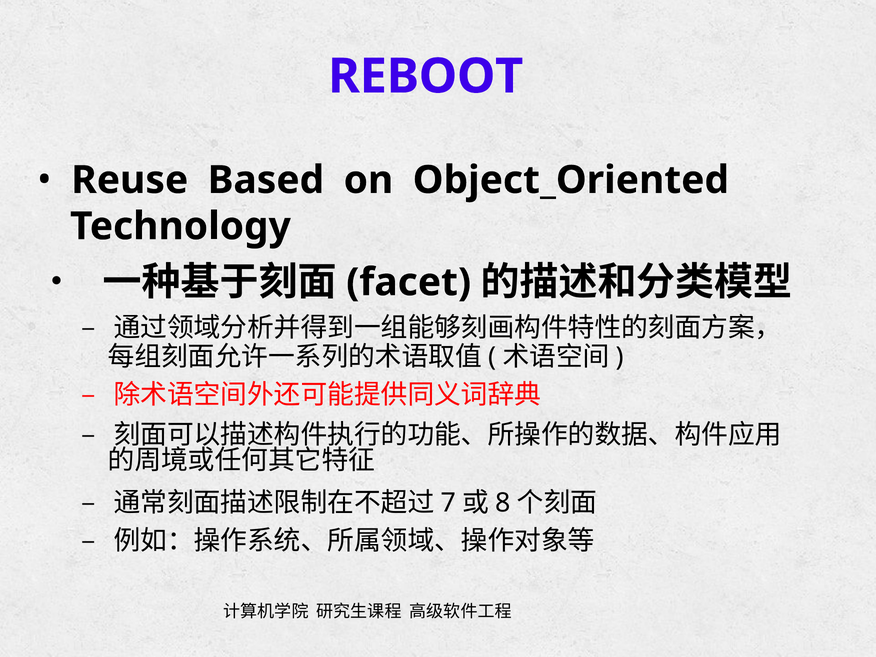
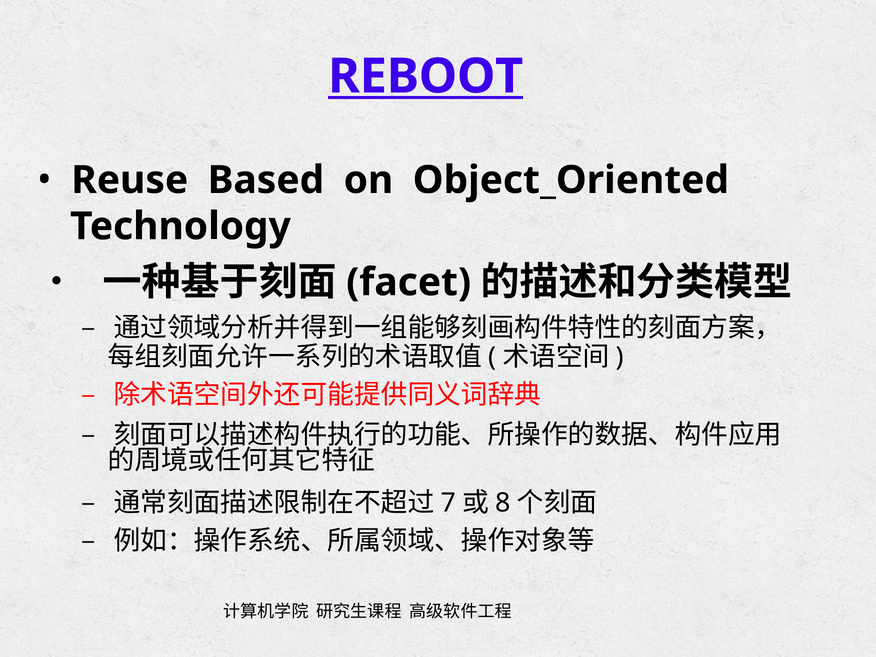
REBOOT underline: none -> present (426, 76)
